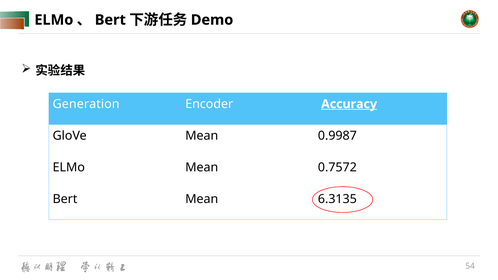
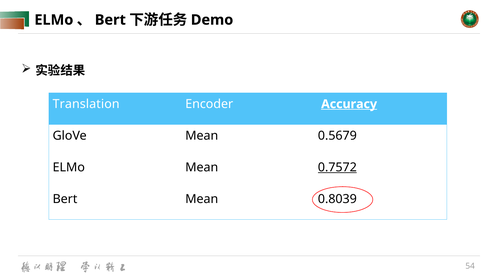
Generation: Generation -> Translation (86, 104)
0.9987: 0.9987 -> 0.5679 (337, 136)
0.7572 underline: none -> present (337, 167)
6.3135: 6.3135 -> 0.8039 (337, 199)
